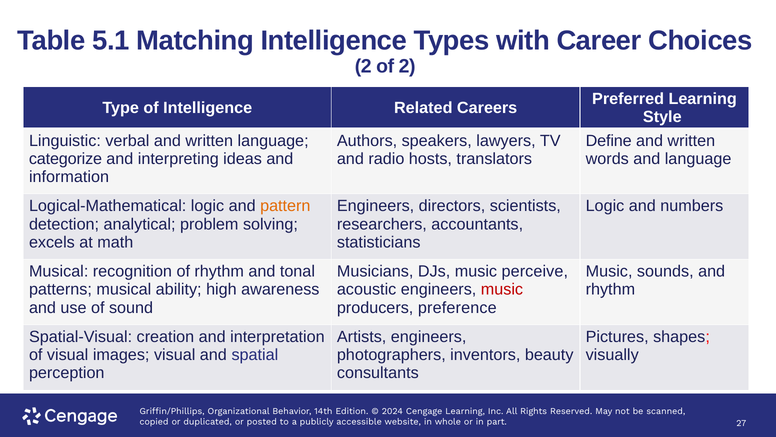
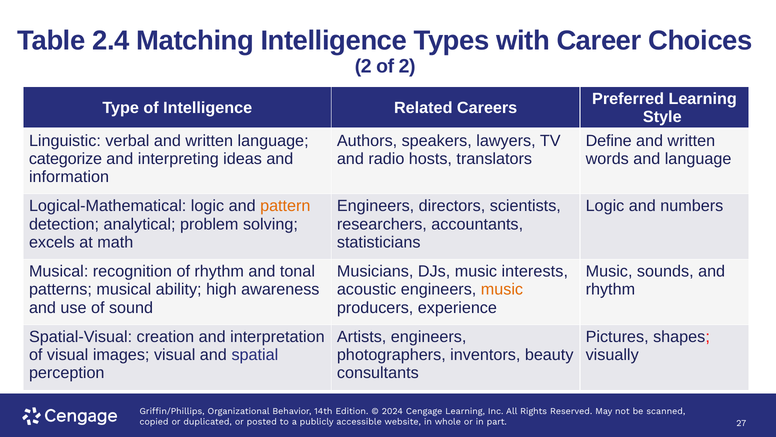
5.1: 5.1 -> 2.4 (111, 41)
perceive: perceive -> interests (535, 271)
music colour: red -> orange (502, 289)
preference: preference -> experience (457, 307)
